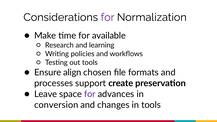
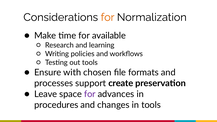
for colour: purple -> orange (108, 17)
align: align -> with (72, 72)
conversion: conversion -> procedures (56, 105)
